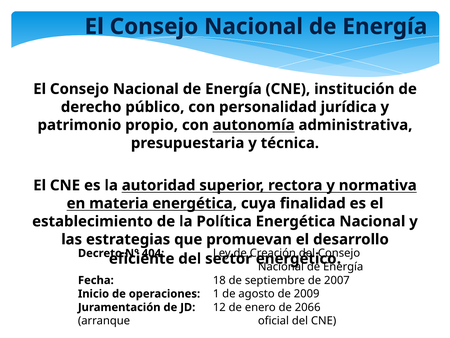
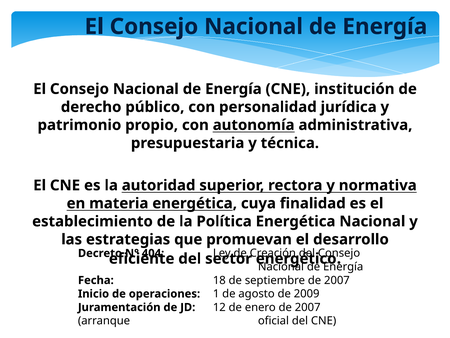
enero de 2066: 2066 -> 2007 (308, 307)
